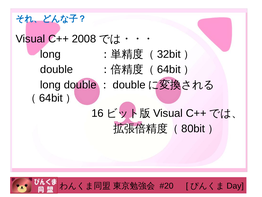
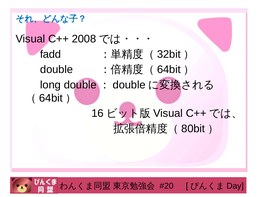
long: long -> fadd (51, 54)
